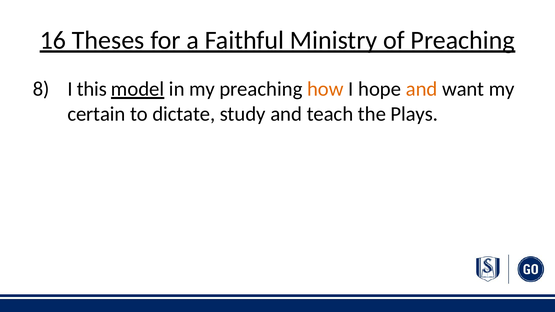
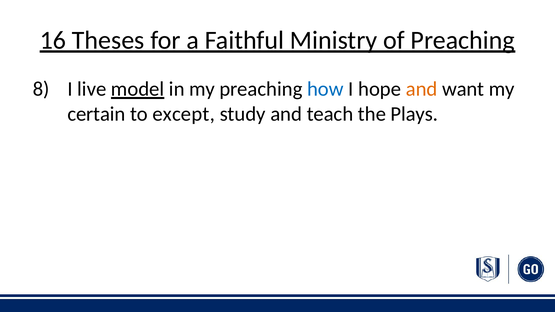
this: this -> live (92, 89)
how colour: orange -> blue (325, 89)
dictate: dictate -> except (184, 114)
